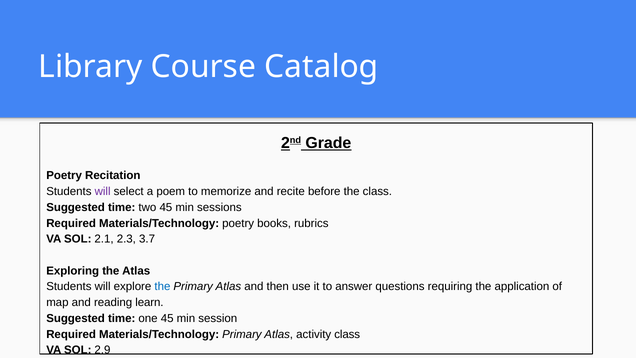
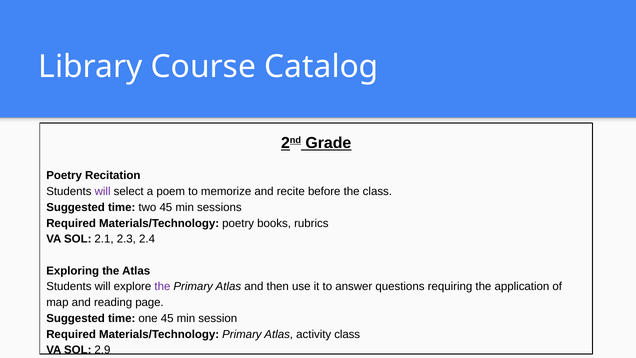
3.7: 3.7 -> 2.4 (147, 239)
the colour: blue -> purple (162, 287)
learn: learn -> page (149, 302)
